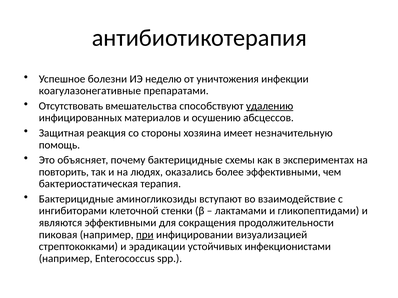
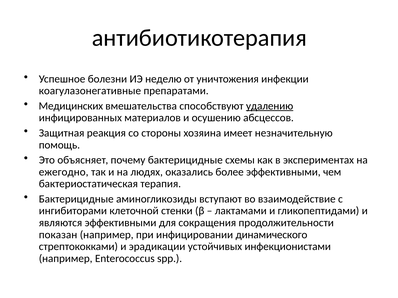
Отсутствовать: Отсутствовать -> Медицинских (71, 106)
повторить: повторить -> ежегодно (64, 172)
пиковая: пиковая -> показан (58, 235)
при underline: present -> none (145, 235)
визуализацией: визуализацией -> динамического (271, 235)
